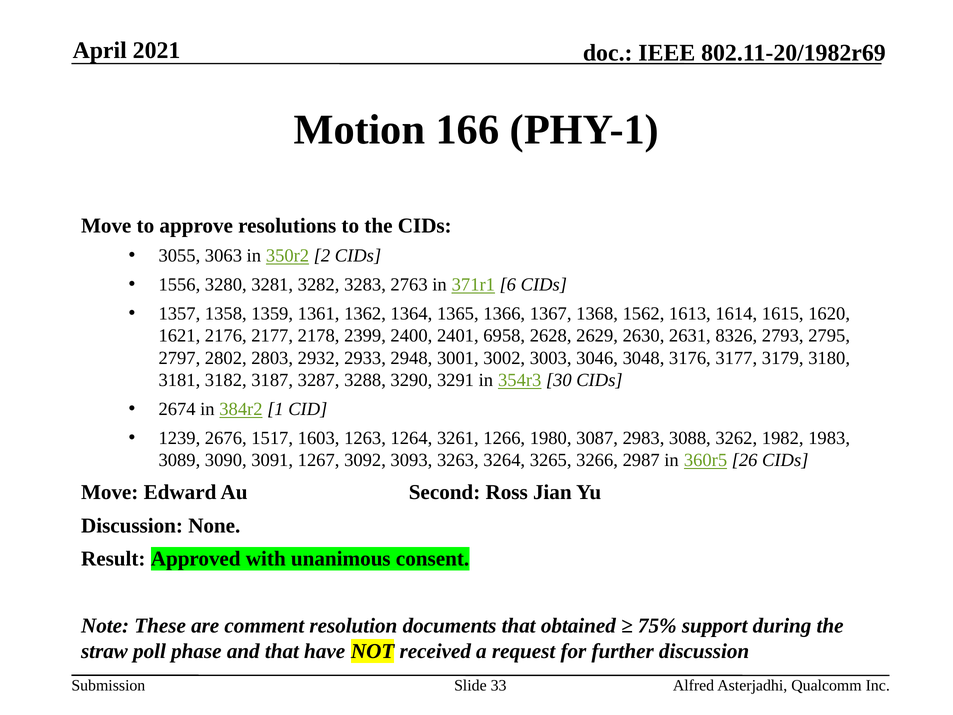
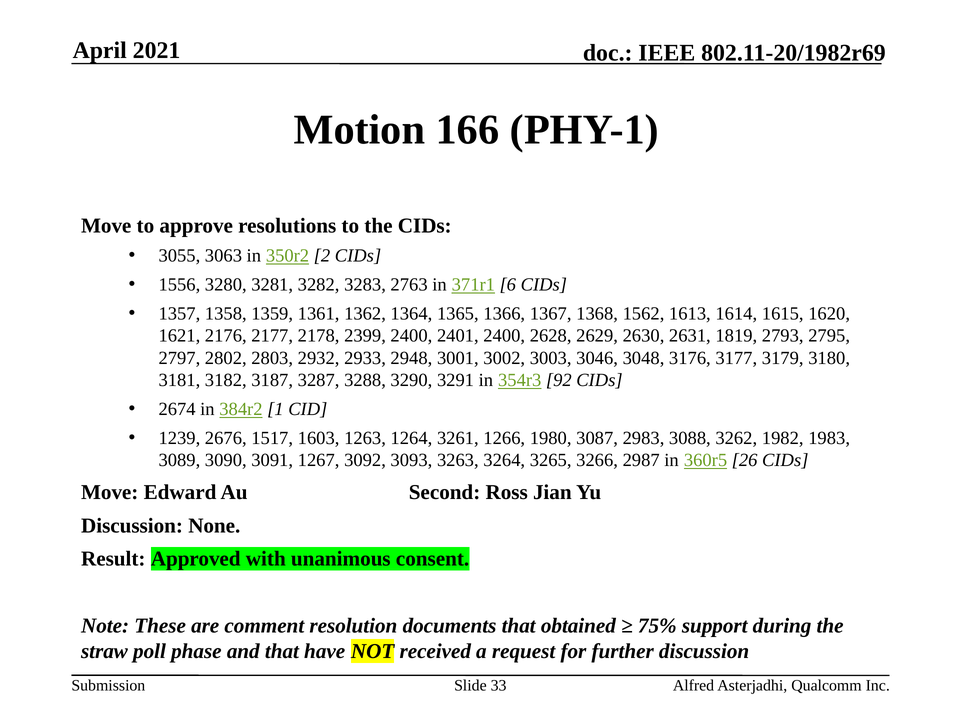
2401 6958: 6958 -> 2400 (504, 336)
8326: 8326 -> 1819 (736, 336)
30: 30 -> 92 (559, 380)
